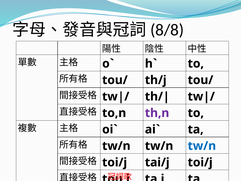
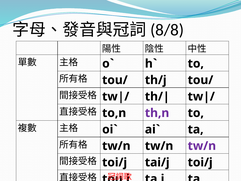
tw/n colour: blue -> purple (202, 146)
